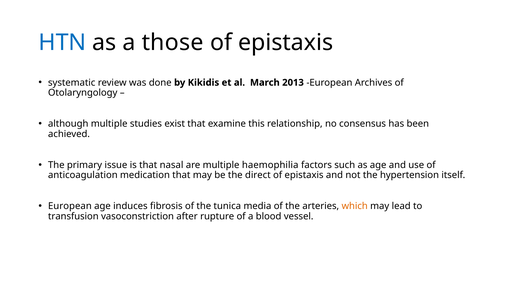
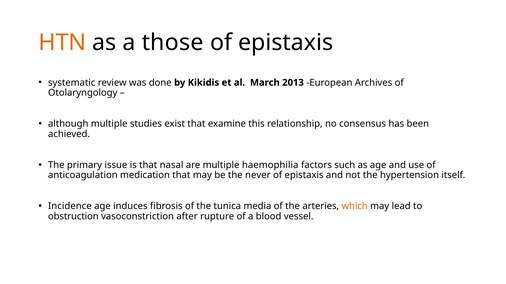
HTN colour: blue -> orange (62, 43)
direct: direct -> never (258, 176)
European: European -> Incidence (70, 207)
transfusion: transfusion -> obstruction (73, 217)
